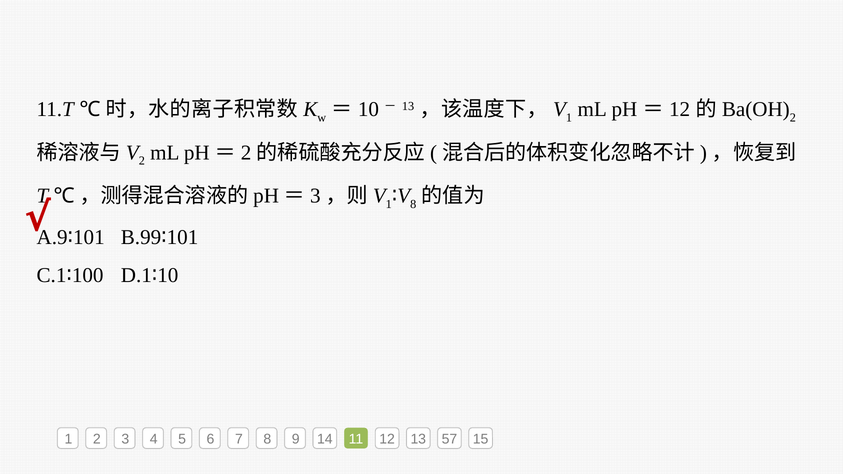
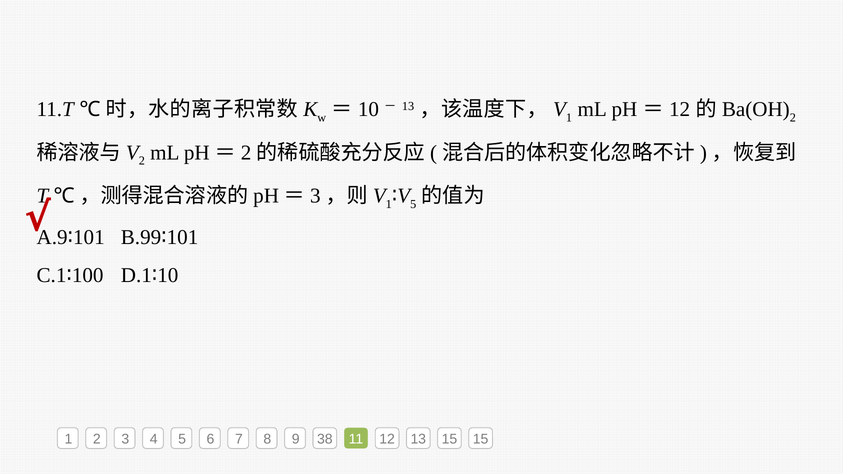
8: 8 -> 5 (413, 204)
14: 14 -> 38 (325, 439)
13 57: 57 -> 15 (449, 439)
